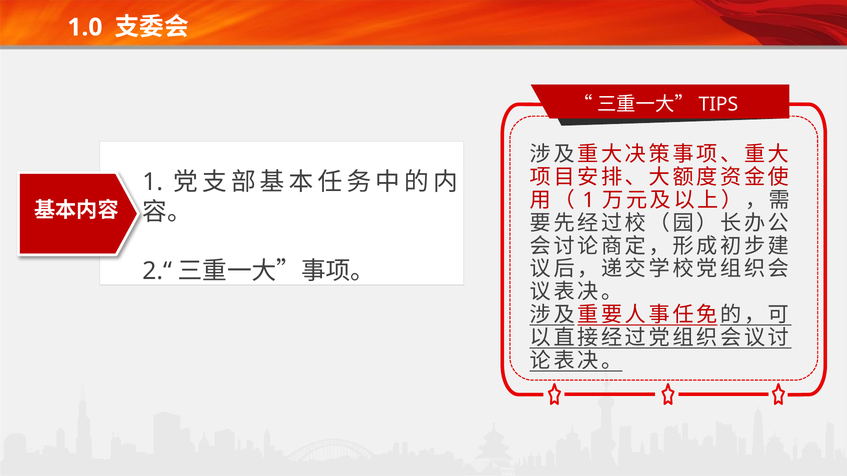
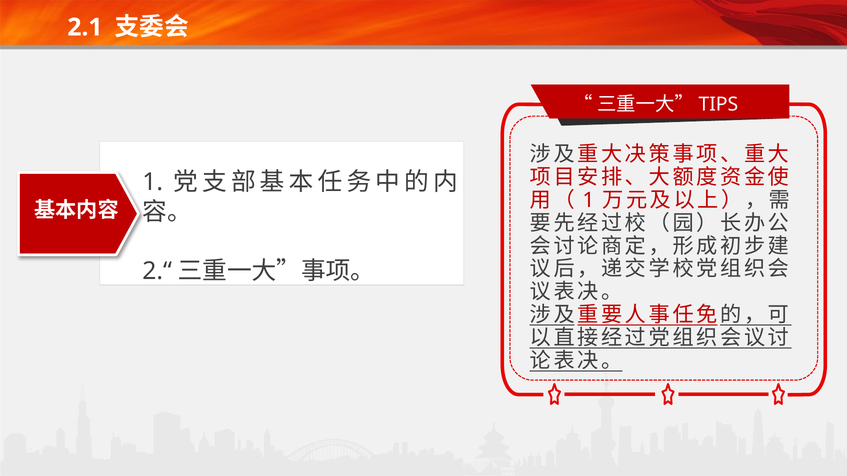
1.0: 1.0 -> 2.1 (85, 27)
